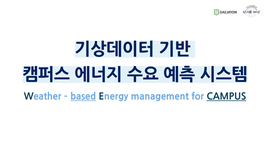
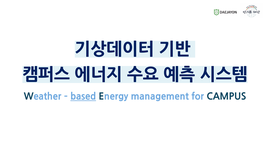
CAMPUS underline: present -> none (226, 97)
